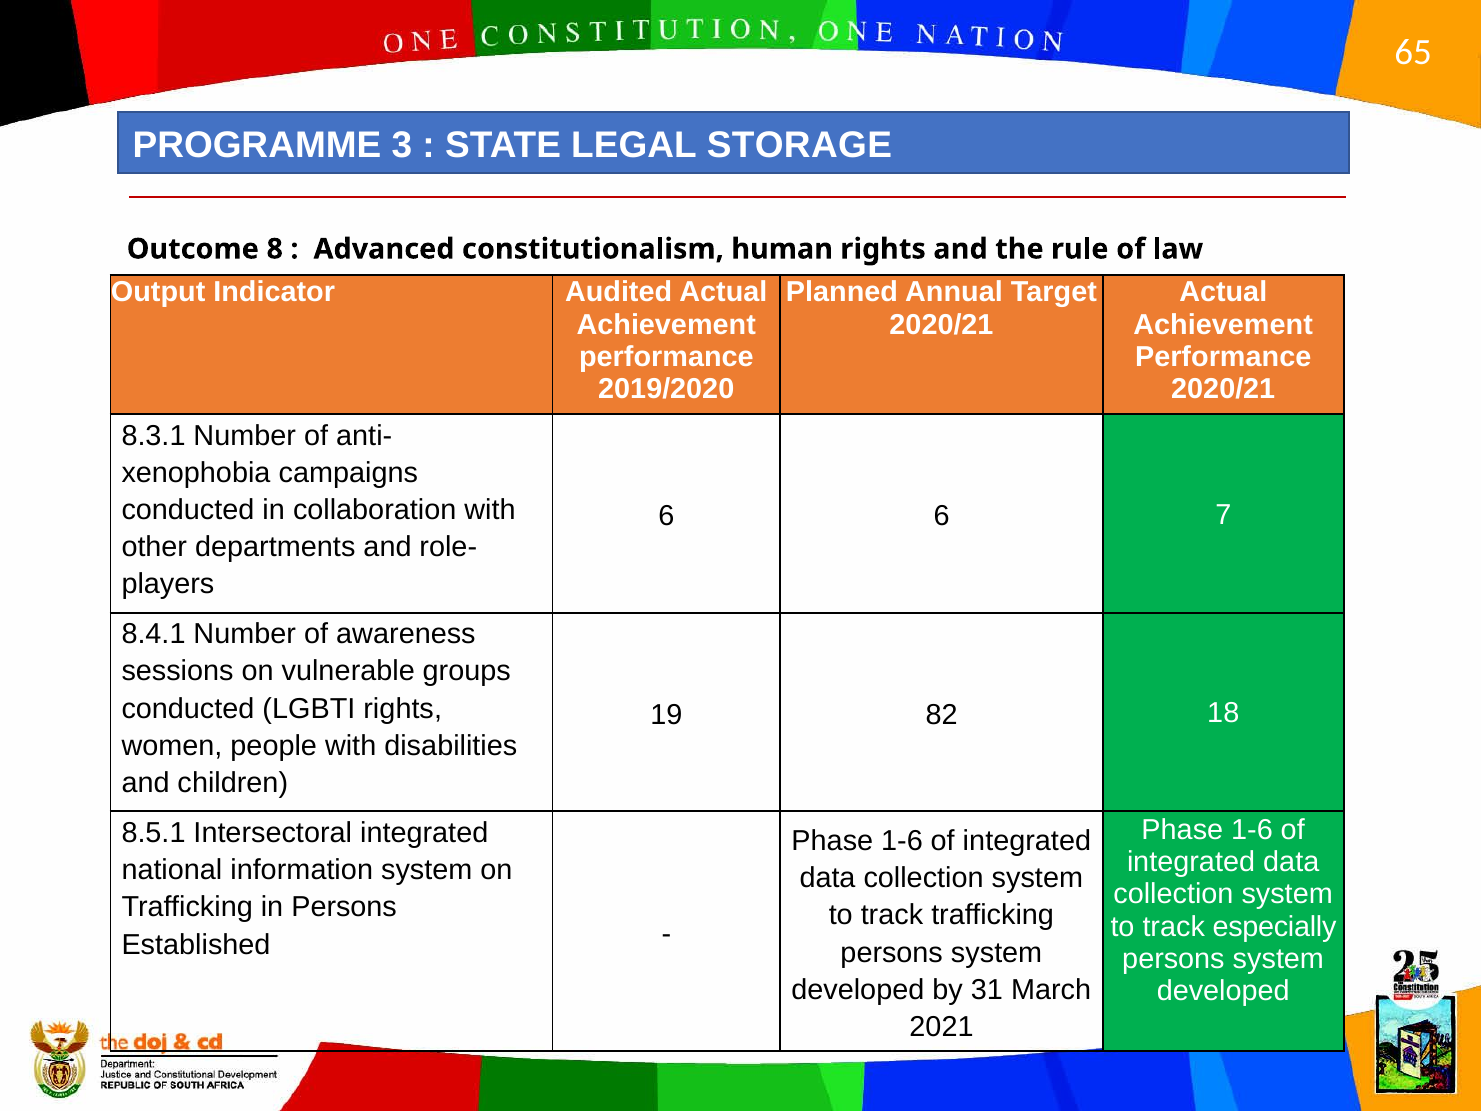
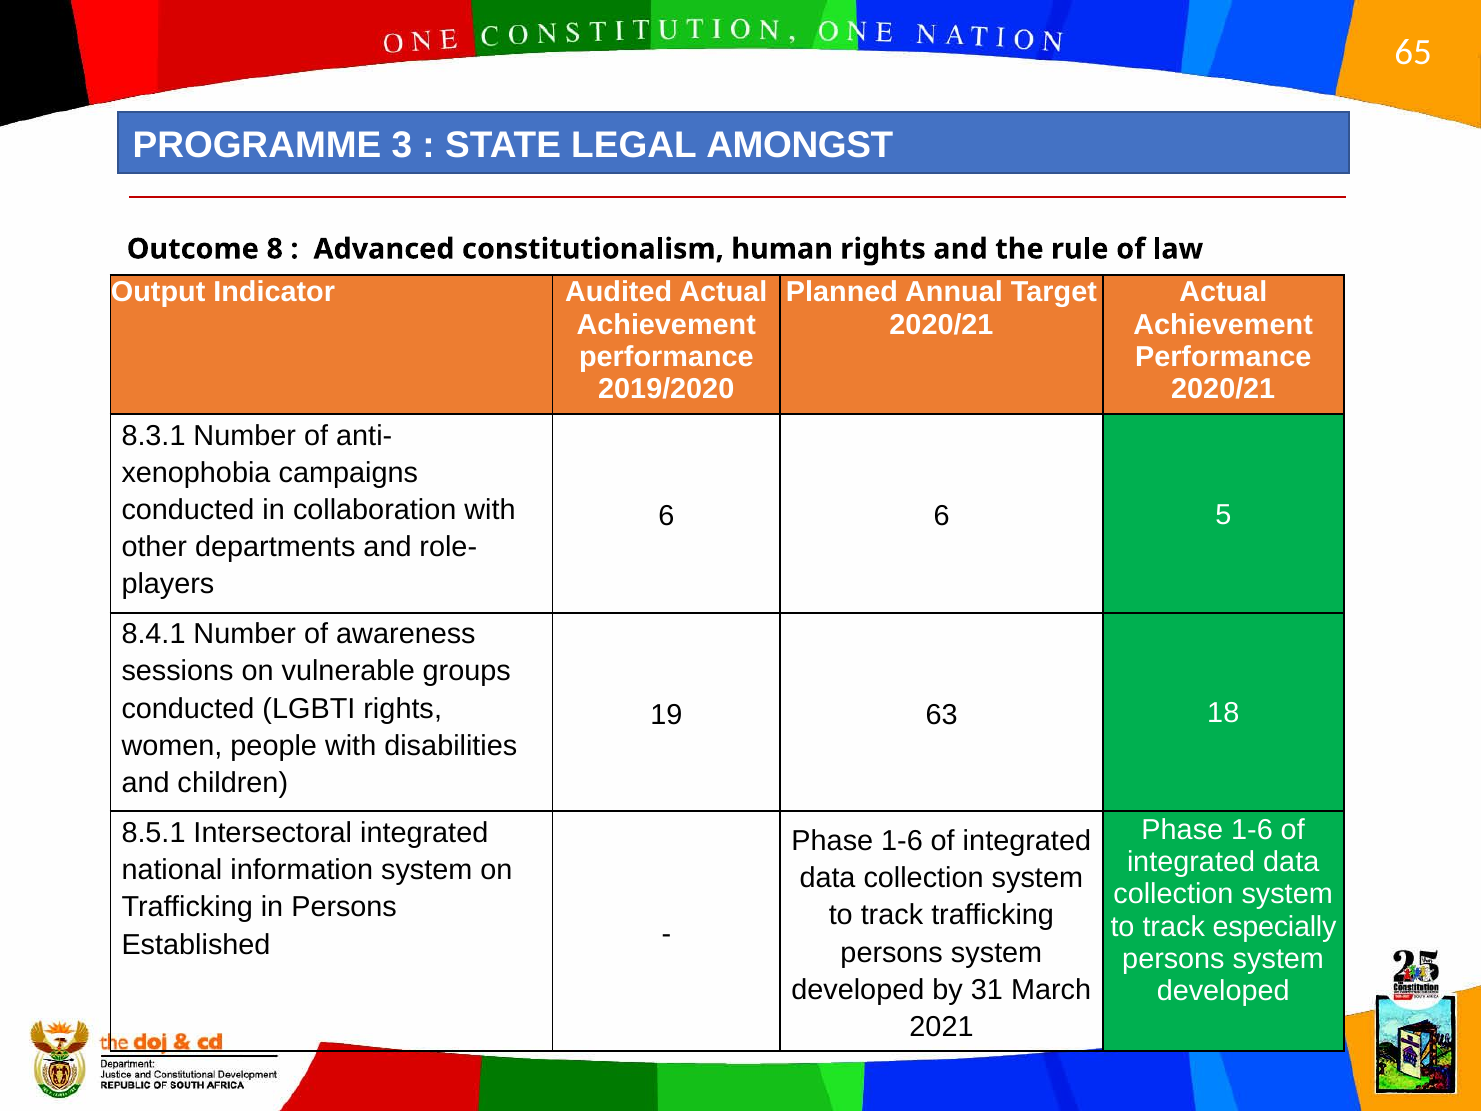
STORAGE: STORAGE -> AMONGST (800, 145)
7: 7 -> 5 (1223, 515)
82: 82 -> 63 (942, 715)
